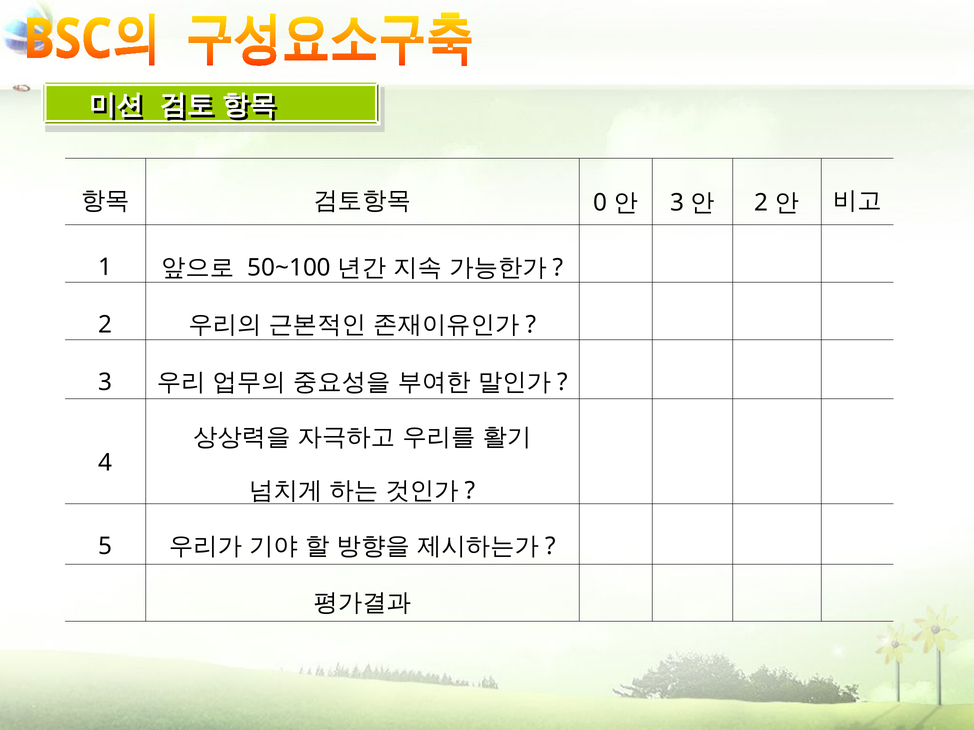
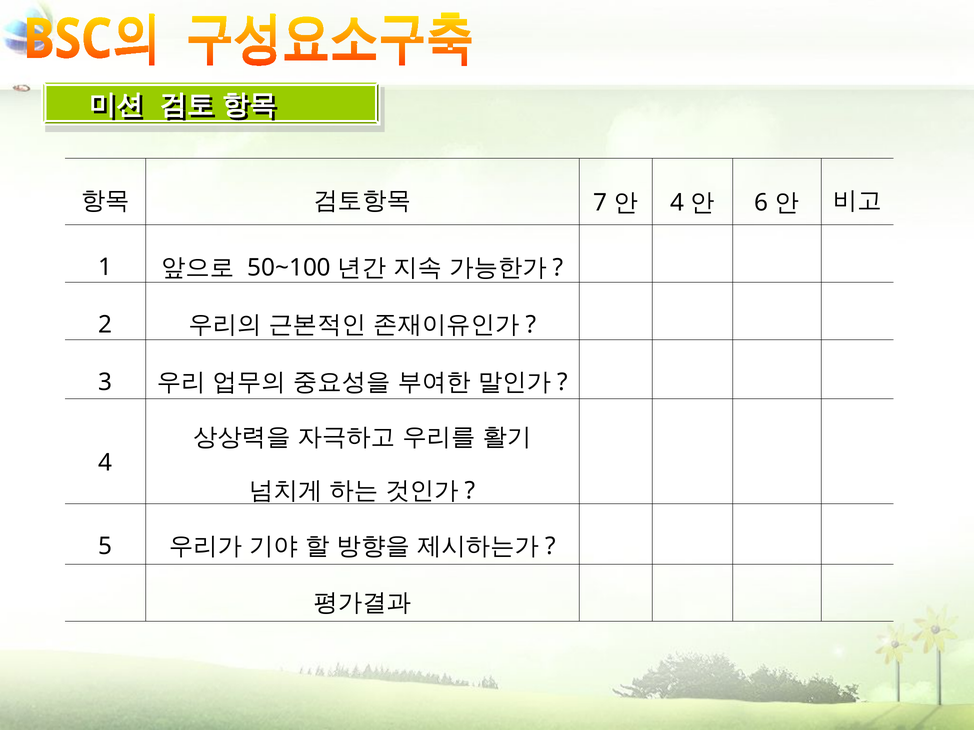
0: 0 -> 7 (600, 203)
3: 3 -> 4 (677, 203)
2: 2 -> 6 (761, 203)
